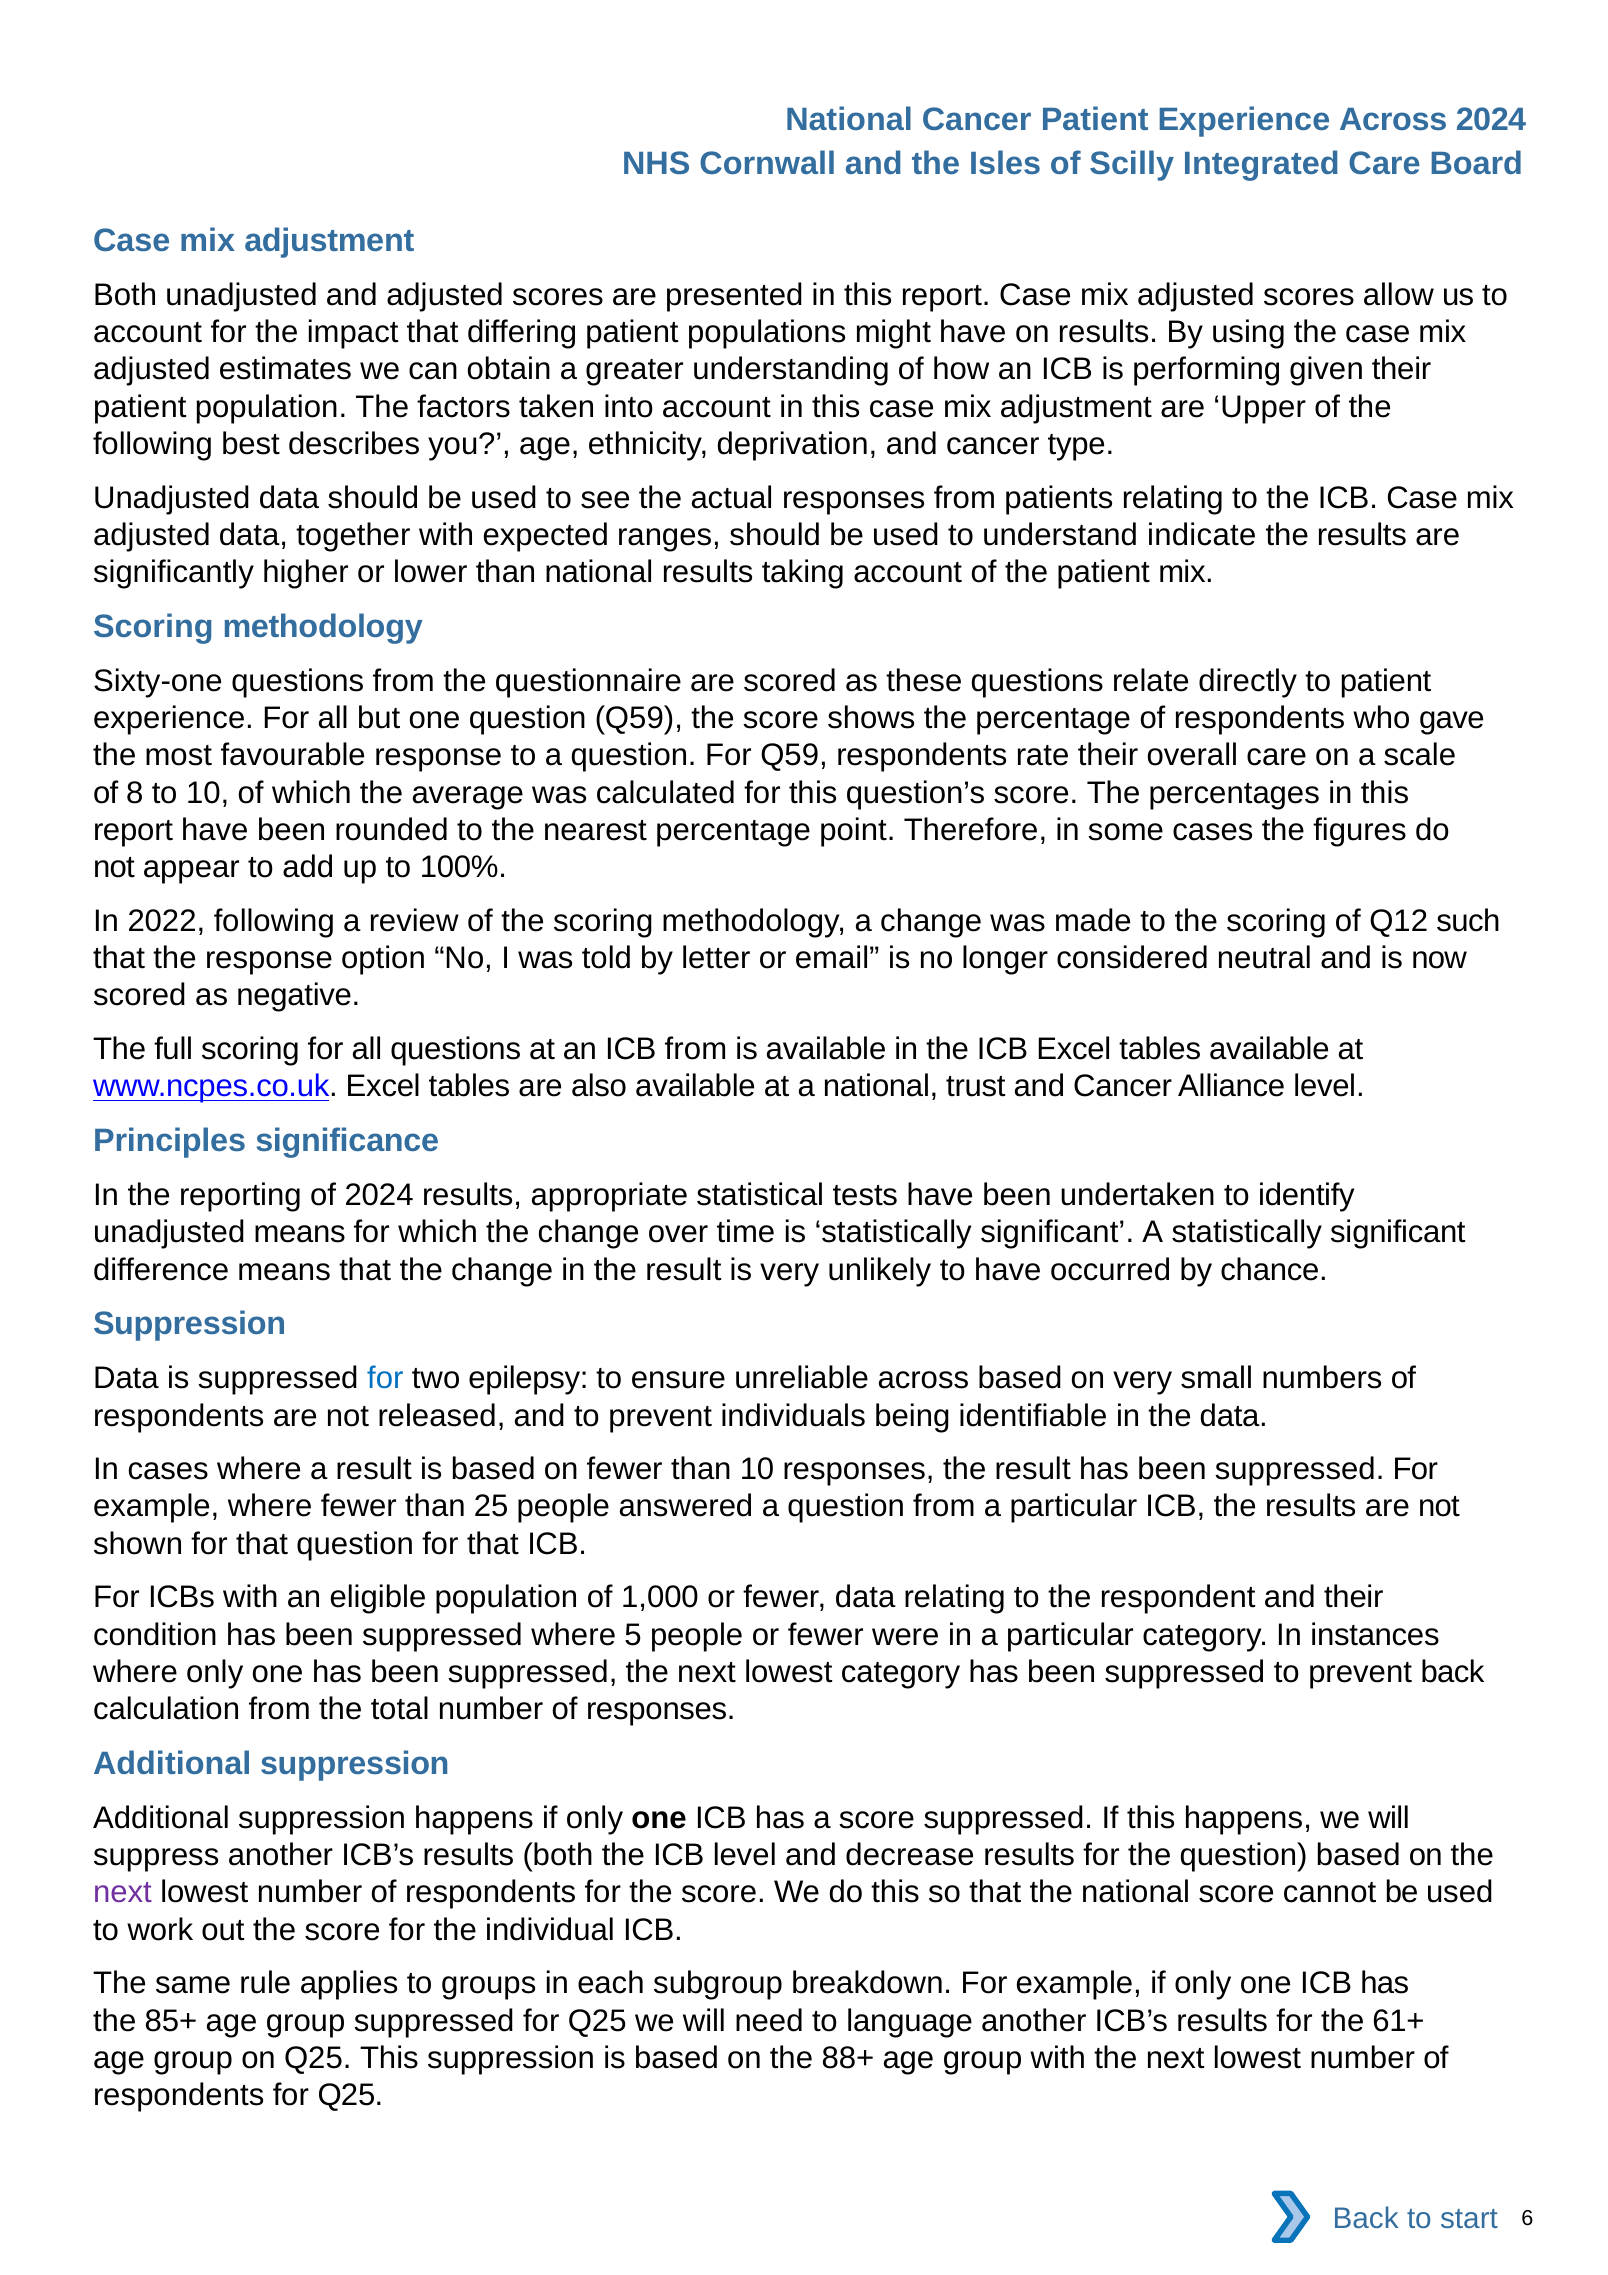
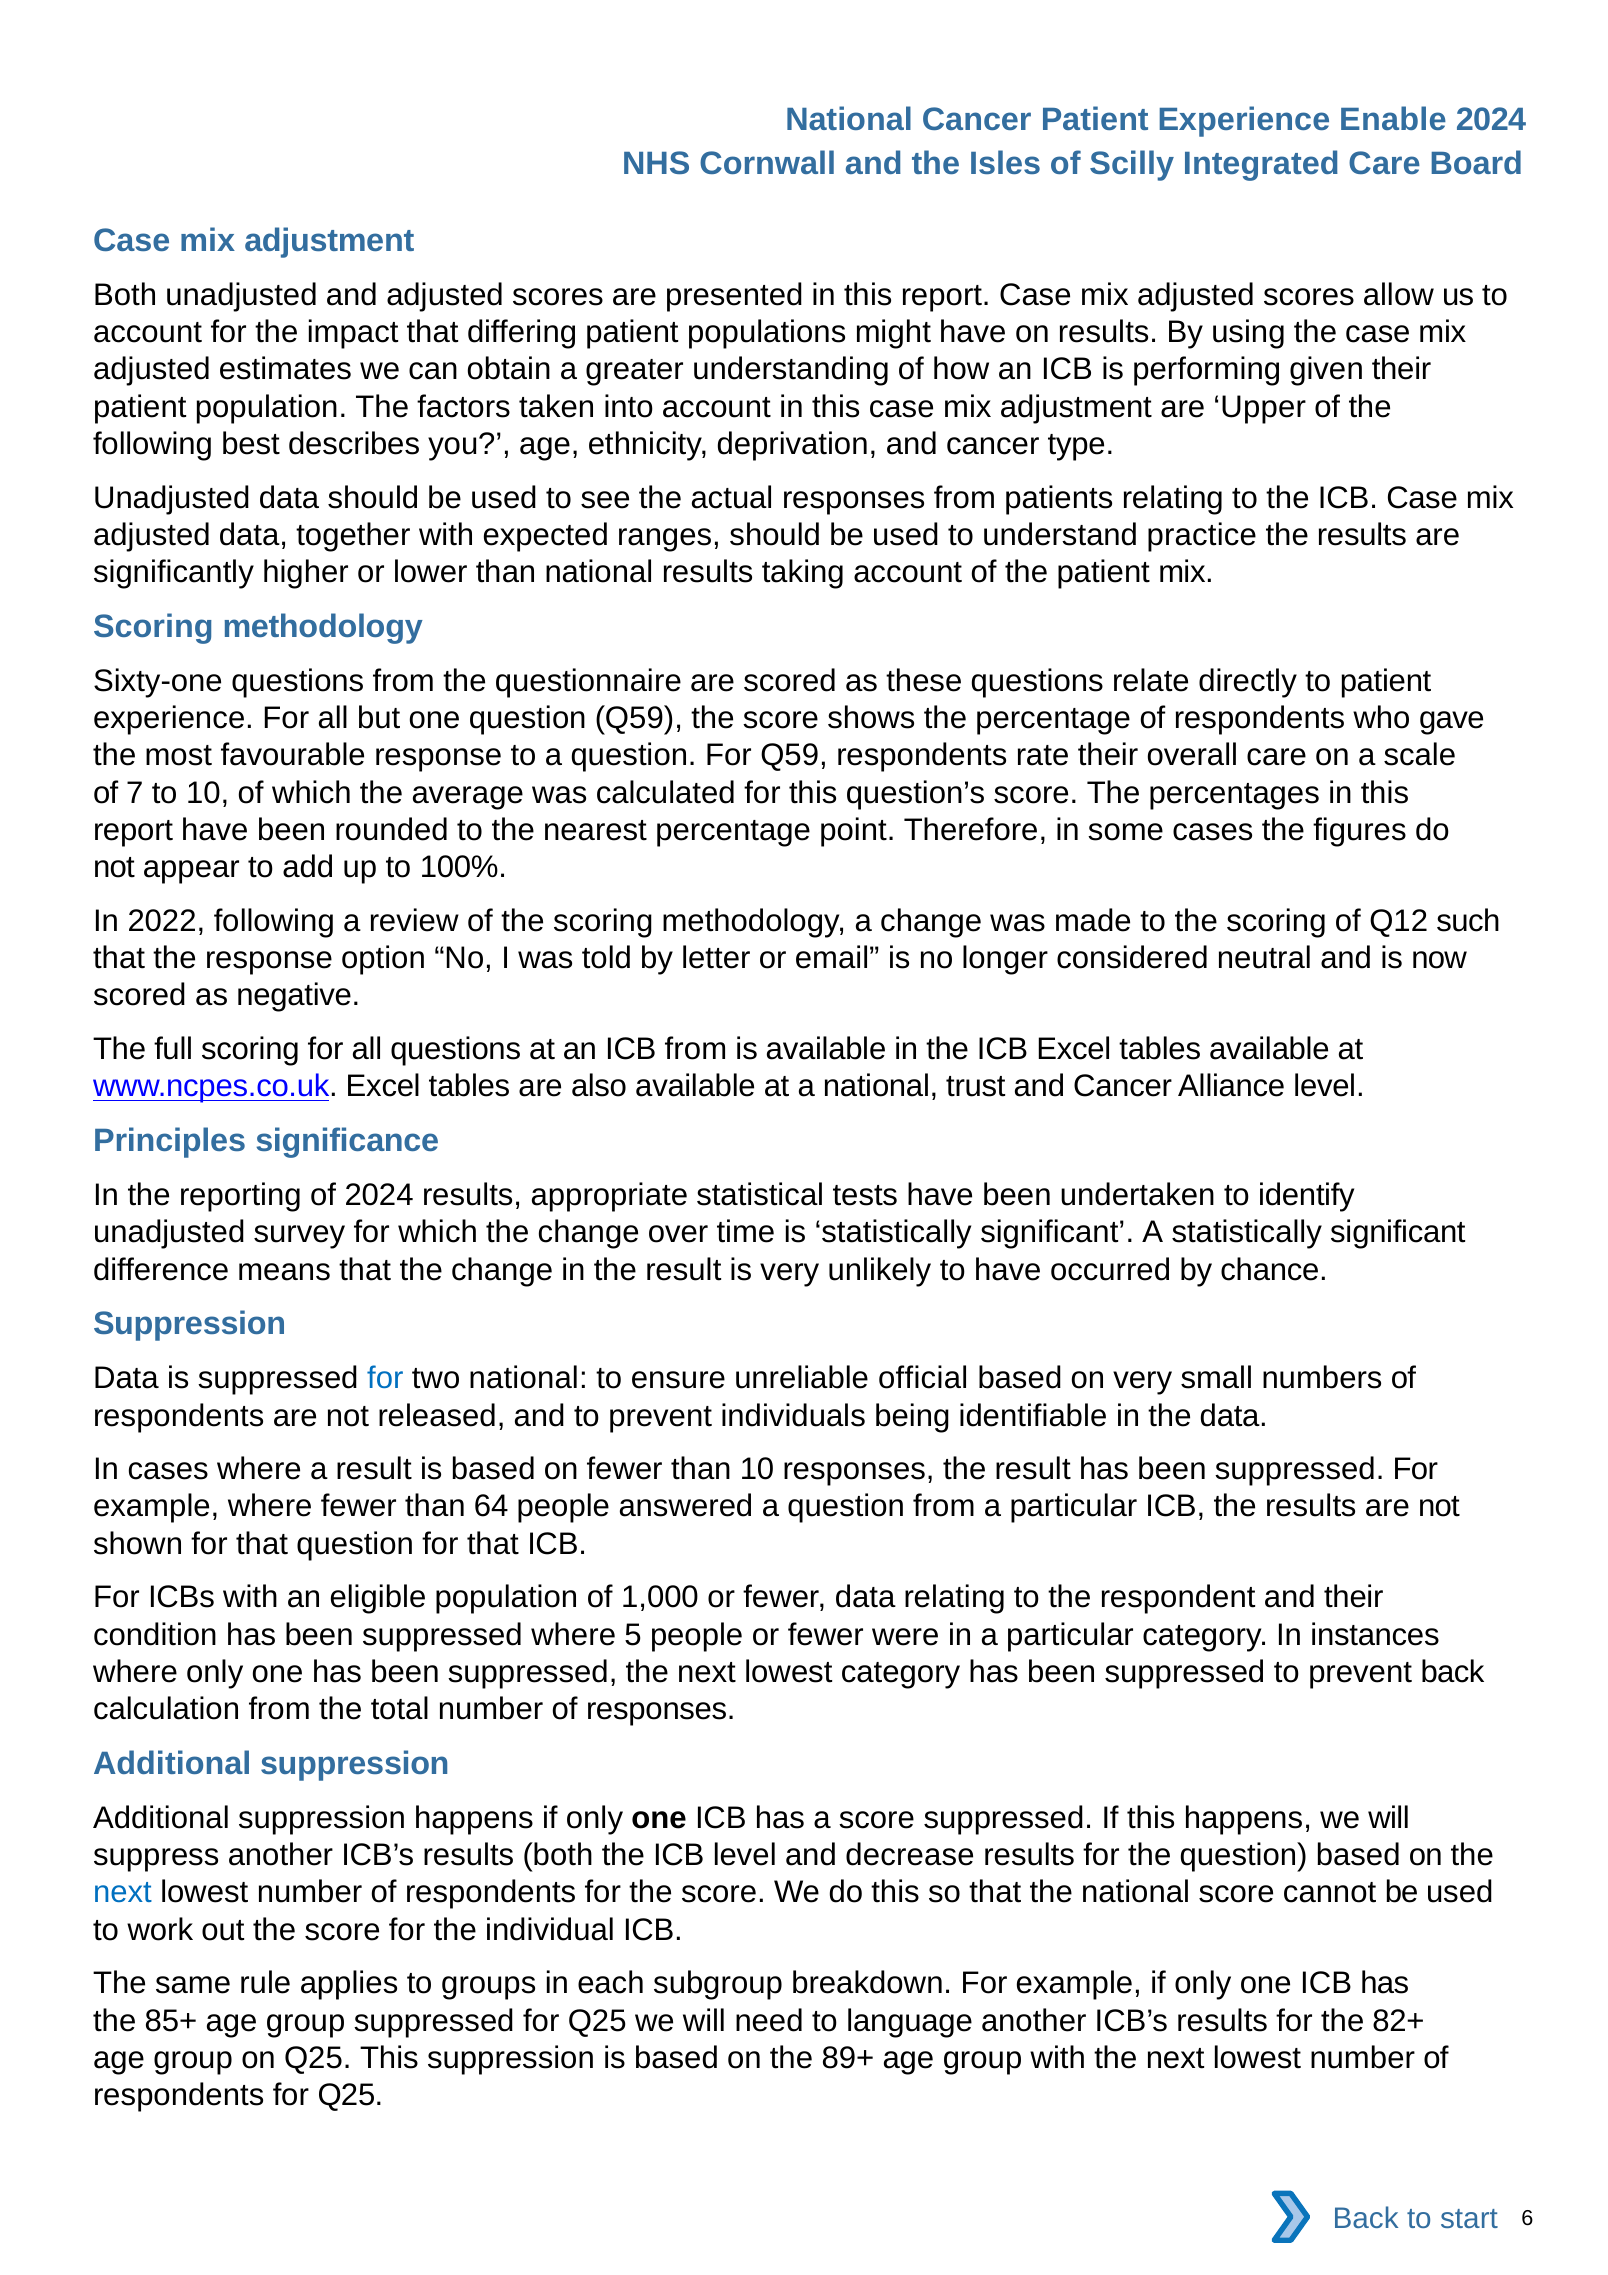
Experience Across: Across -> Enable (1393, 120)
indicate: indicate -> practice (1202, 535)
8: 8 -> 7 (135, 793)
unadjusted means: means -> survey (299, 1233)
two epilepsy: epilepsy -> national (528, 1379)
unreliable across: across -> official (923, 1379)
25: 25 -> 64 (491, 1507)
next colour: purple -> blue (122, 1893)
61+: 61+ -> 82+ (1398, 2021)
88+: 88+ -> 89+ (848, 2059)
